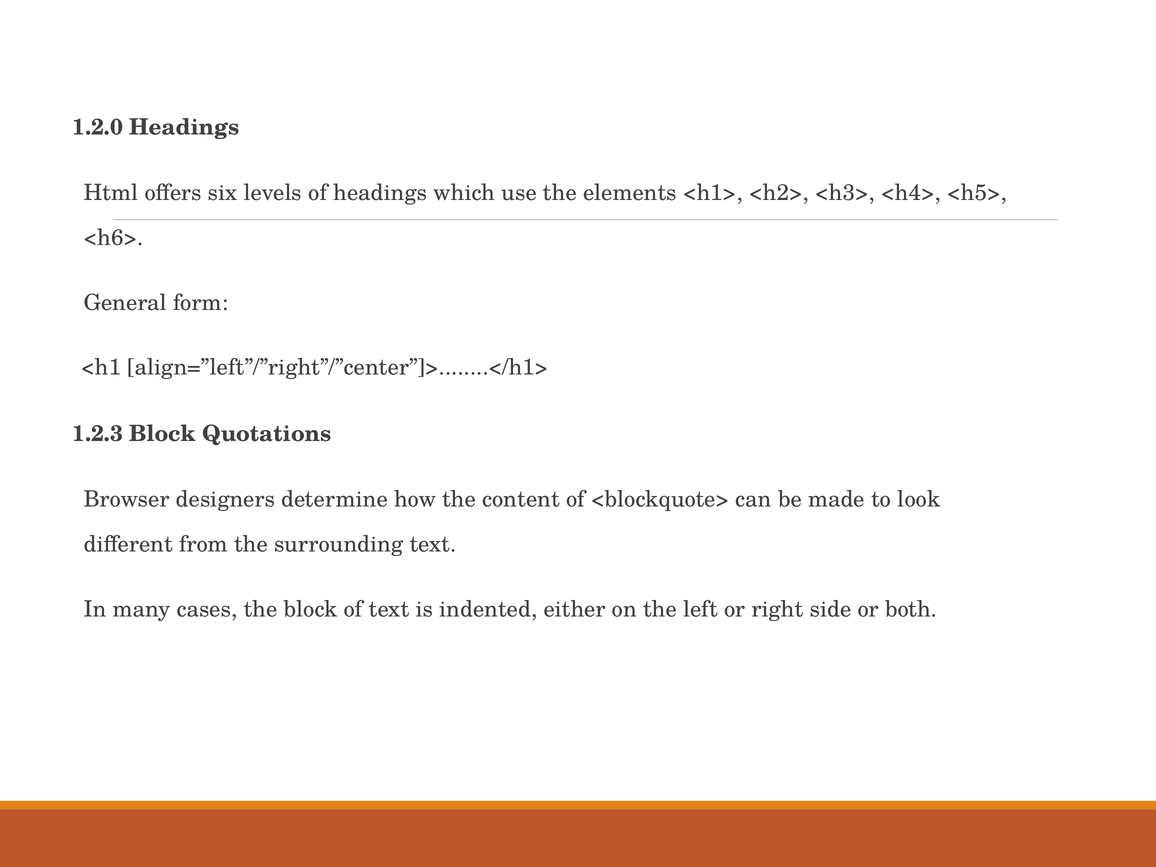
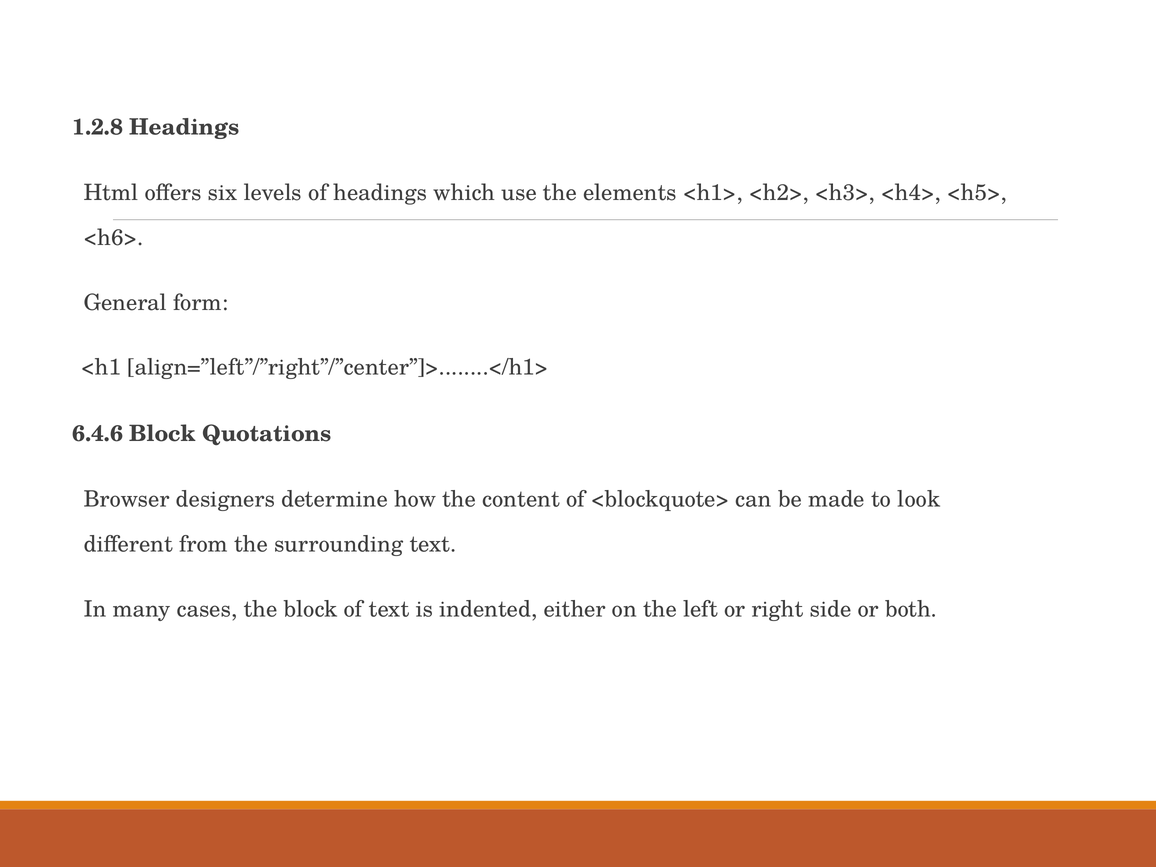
1.2.0: 1.2.0 -> 1.2.8 (98, 127)
1.2.3: 1.2.3 -> 6.4.6 (98, 434)
